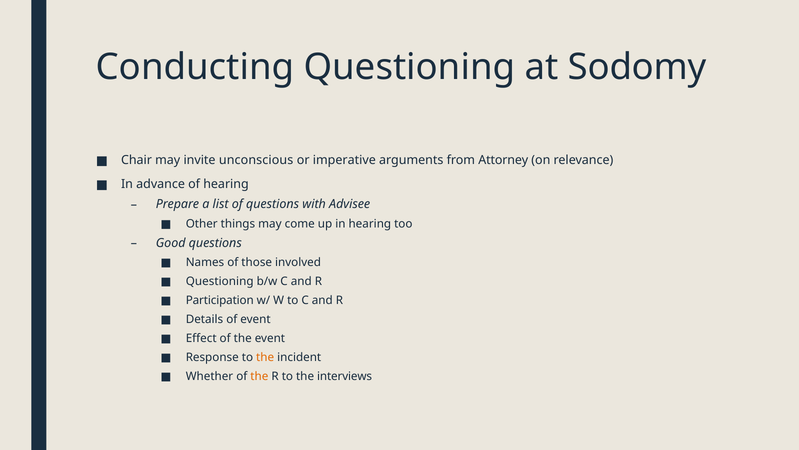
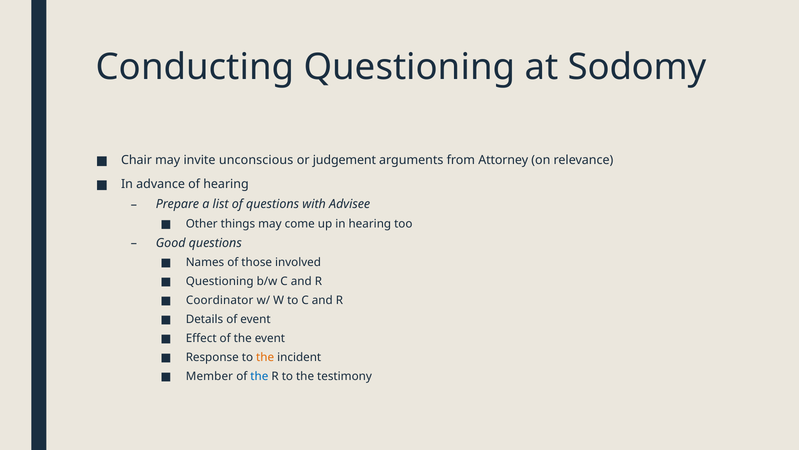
imperative: imperative -> judgement (344, 160)
Participation: Participation -> Coordinator (220, 300)
Whether: Whether -> Member (209, 376)
the colour: orange -> blue (259, 376)
interviews: interviews -> testimony (344, 376)
